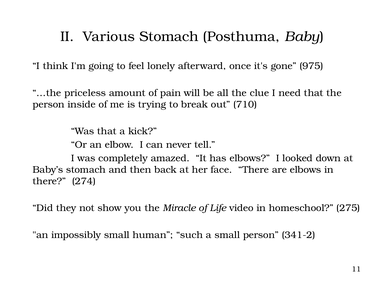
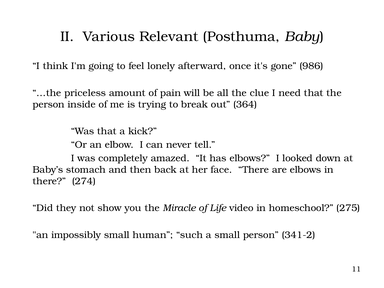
Various Stomach: Stomach -> Relevant (169, 37)
975: 975 -> 986 (311, 66)
710: 710 -> 364 (245, 104)
